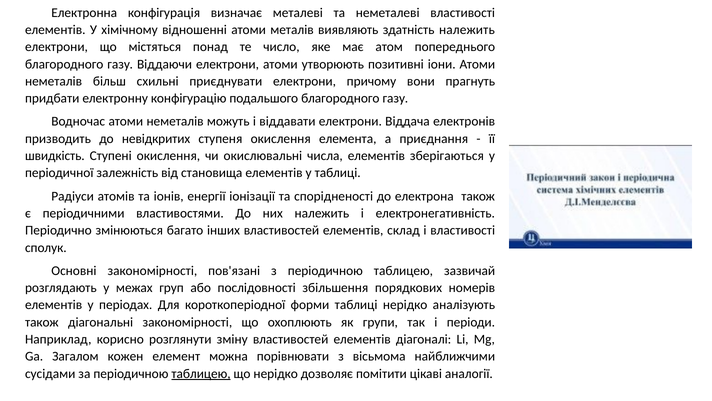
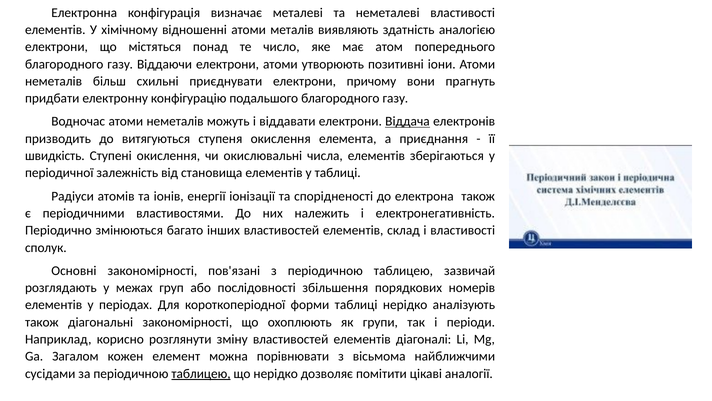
здатність належить: належить -> аналогією (467, 30)
Віддача underline: none -> present (407, 121)
невідкритих: невідкритих -> витягуються (156, 139)
